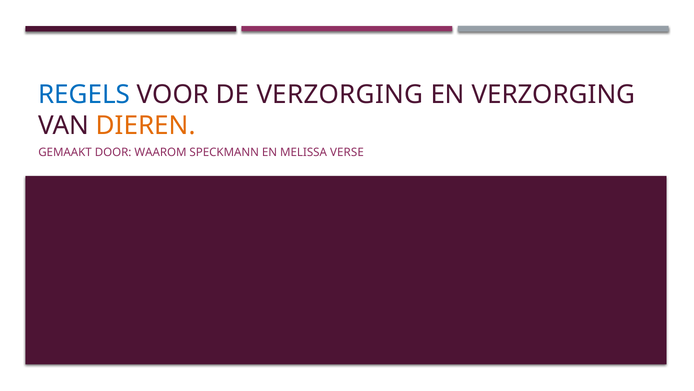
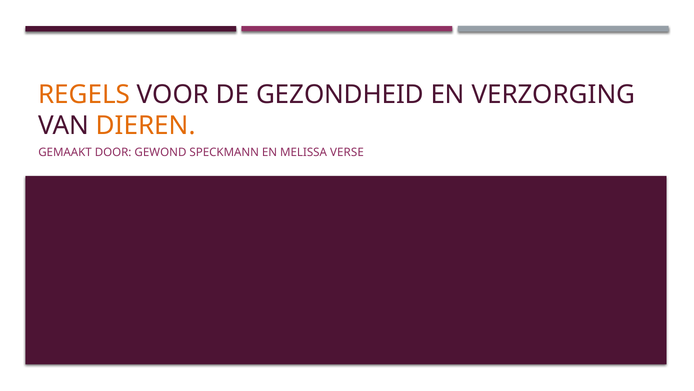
REGELS colour: blue -> orange (84, 94)
DE VERZORGING: VERZORGING -> GEZONDHEID (340, 94)
WAAROM: WAAROM -> GEWOND (160, 152)
